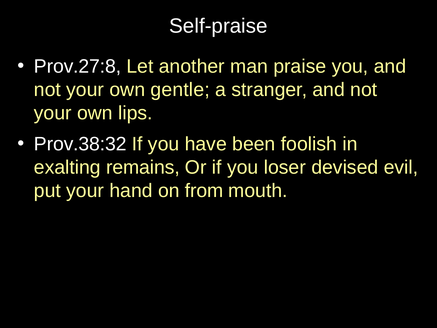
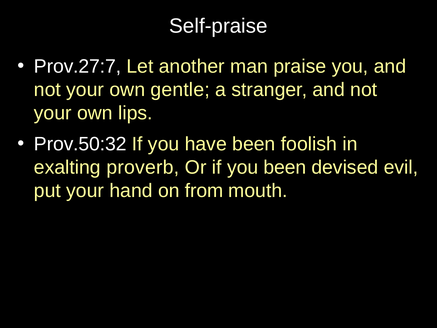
Prov.27:8: Prov.27:8 -> Prov.27:7 (78, 66)
Prov.38:32: Prov.38:32 -> Prov.50:32 (80, 144)
remains: remains -> proverb (143, 167)
you loser: loser -> been (285, 167)
